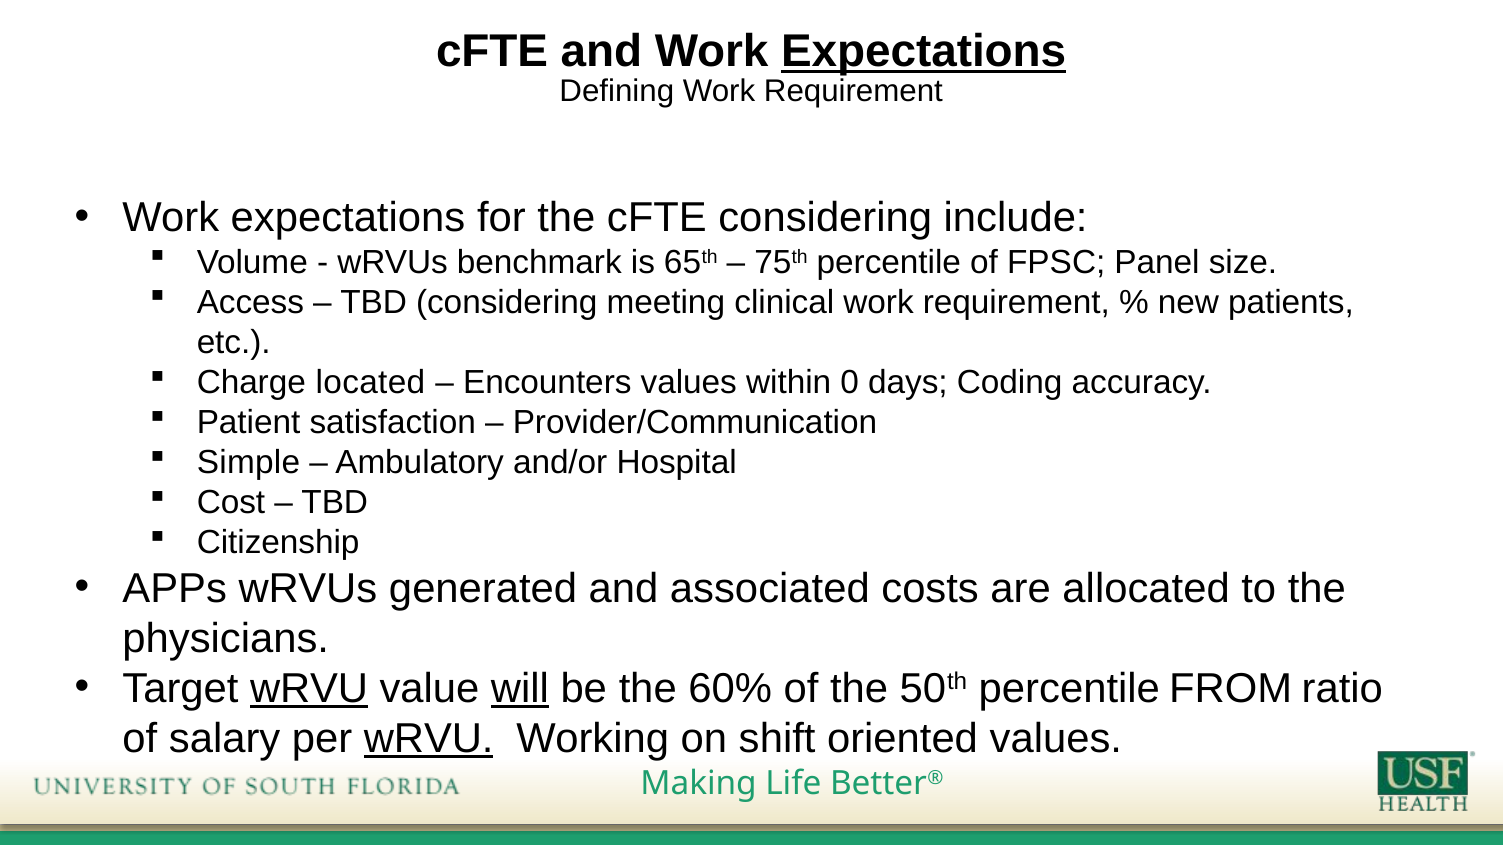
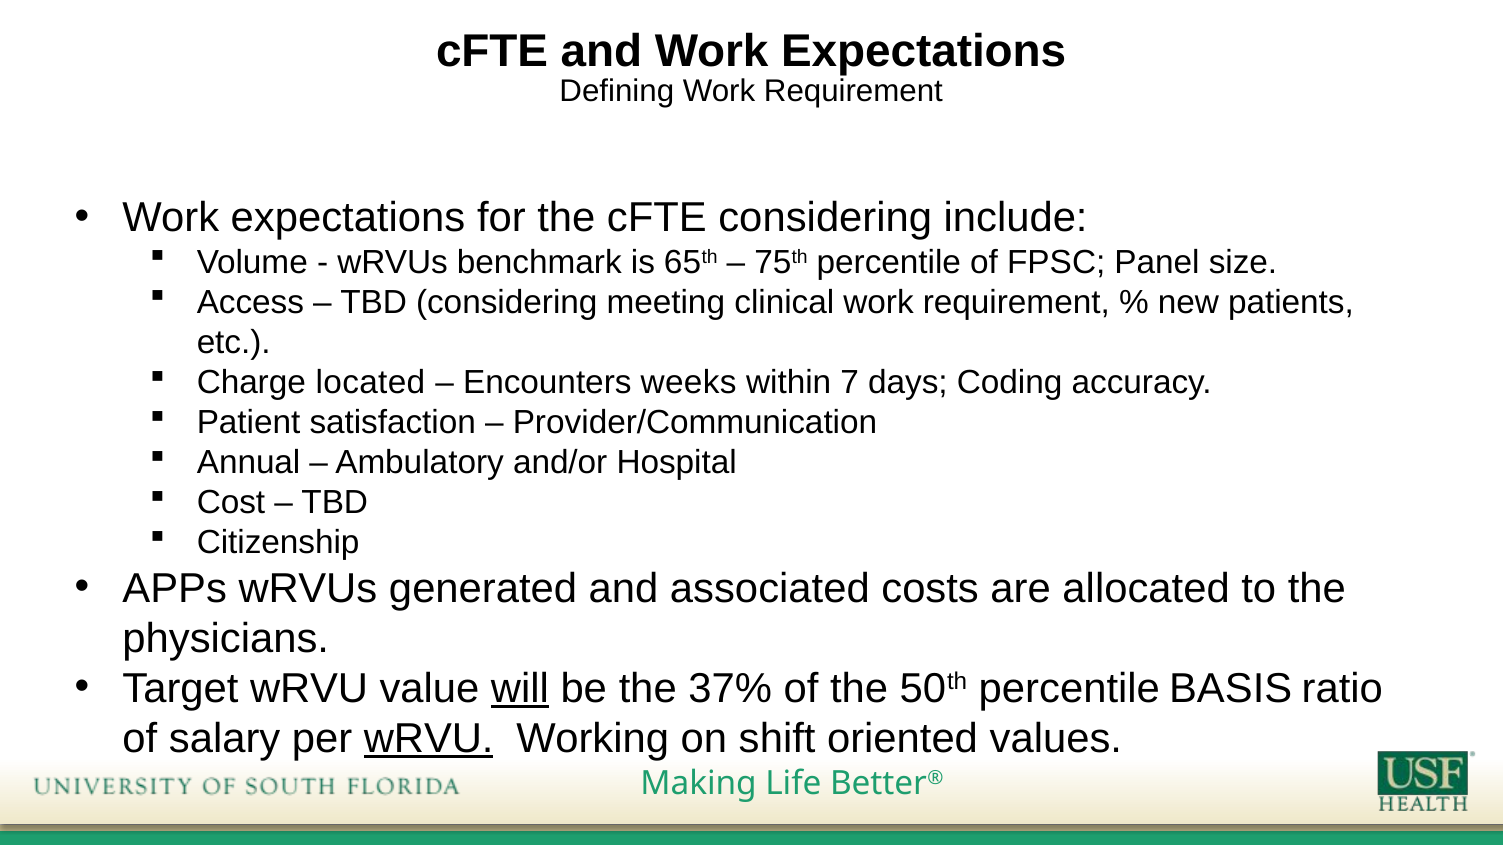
Expectations underline: present -> none (924, 52)
Encounters values: values -> weeks (689, 383)
0: 0 -> 7 (850, 383)
Simple: Simple -> Annual (249, 463)
wRVU underline: present -> none (309, 689)
60%: 60% -> 37% (730, 689)
FROM: FROM -> BASIS (1231, 689)
